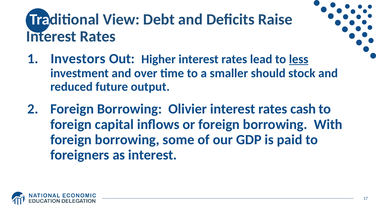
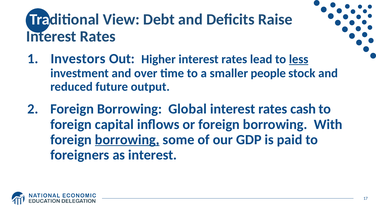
should: should -> people (268, 73)
Olivier: Olivier -> Global (188, 109)
borrowing underline: none -> present (127, 139)
